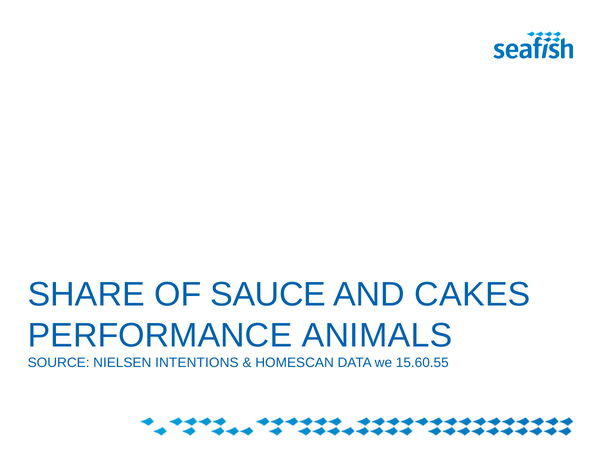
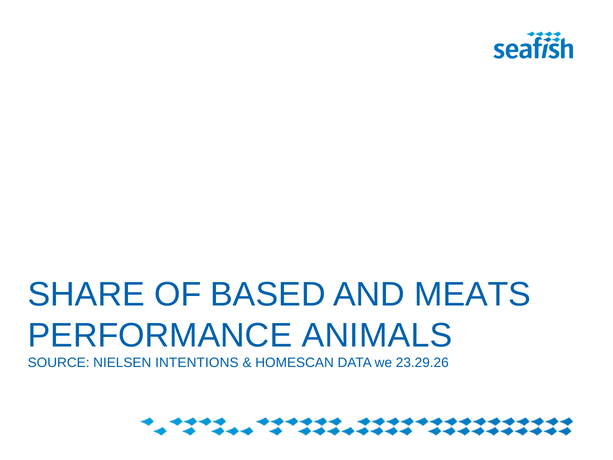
SAUCE: SAUCE -> BASED (268, 294)
CAKES: CAKES -> MEATS (473, 294)
15.60.55: 15.60.55 -> 23.29.26 (422, 362)
